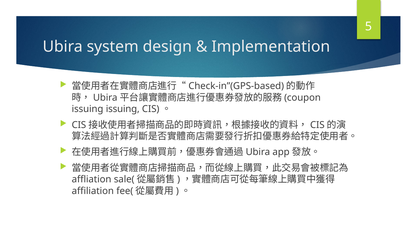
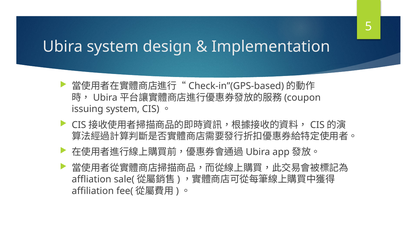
issuing issuing: issuing -> system (123, 109)
